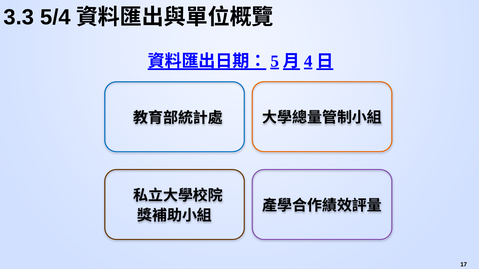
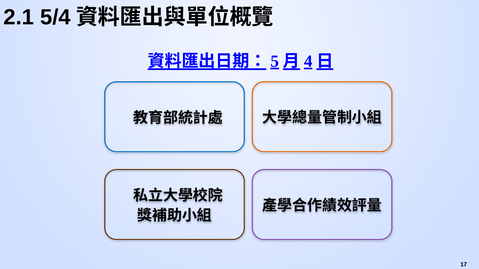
3.3: 3.3 -> 2.1 (19, 17)
